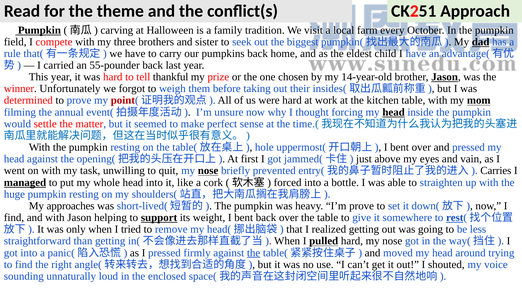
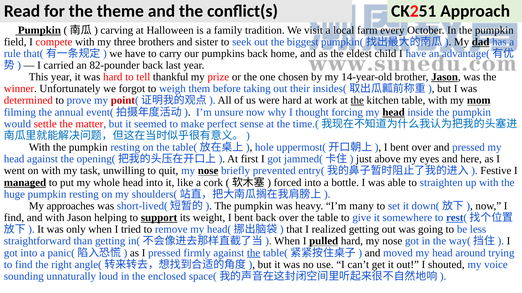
55-pounder: 55-pounder -> 82-pounder (115, 65)
the underline: none -> present (357, 101)
vain: vain -> here (471, 159)
Carries: Carries -> Festive (496, 171)
I’m prove: prove -> many (362, 206)
